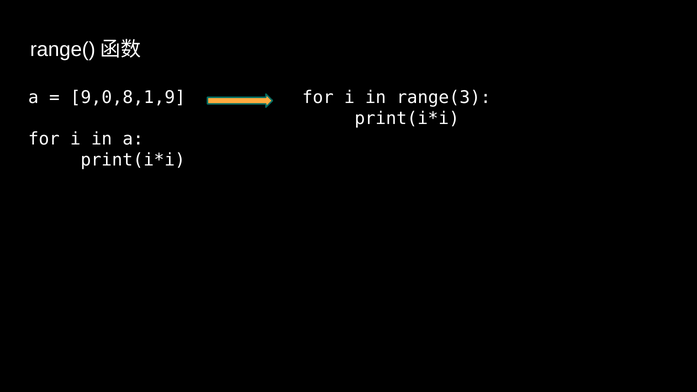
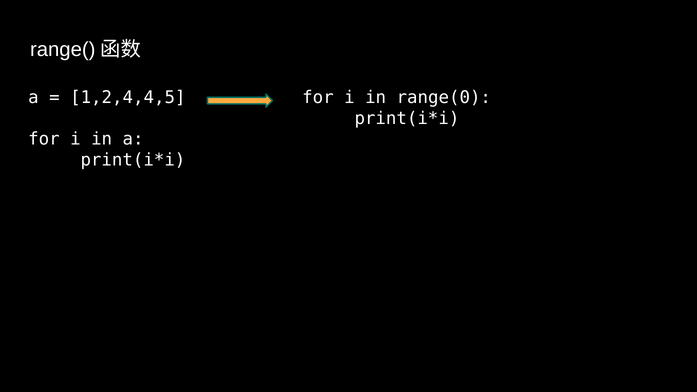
9,0,8,1,9: 9,0,8,1,9 -> 1,2,4,4,5 (128, 97)
range(3: range(3 -> range(0 (444, 98)
